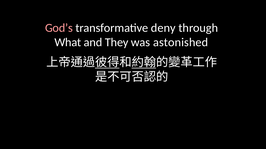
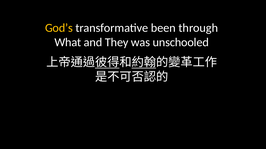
God’s colour: pink -> yellow (59, 28)
deny: deny -> been (163, 28)
astonished: astonished -> unschooled (181, 43)
